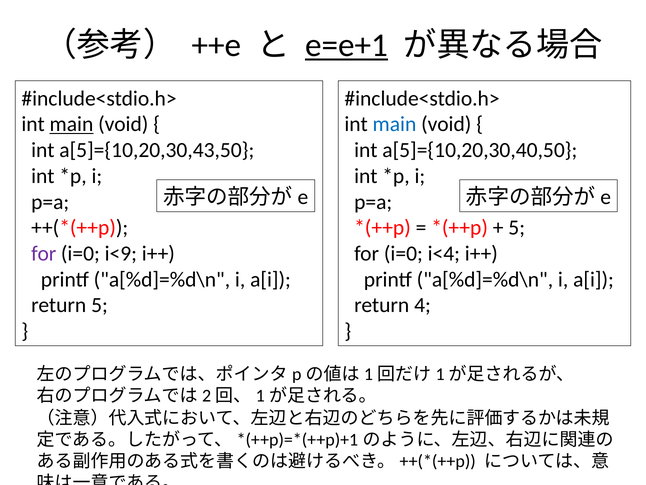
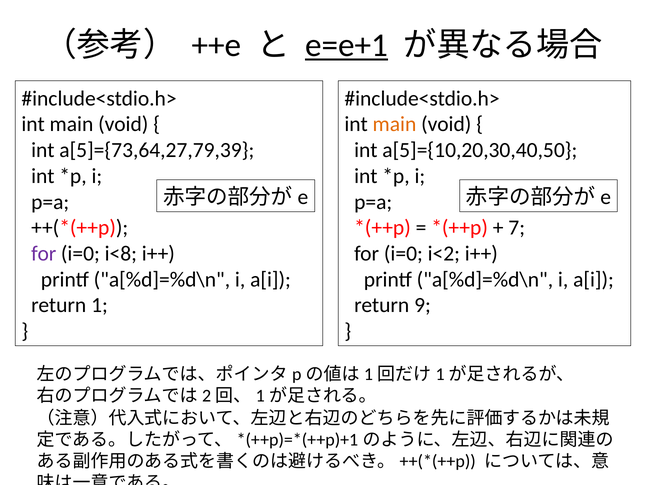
main underline: present -> none (71, 124)
main colour: blue -> orange (394, 124)
a[5]={10,20,30,43,50: a[5]={10,20,30,43,50 -> a[5]={73,64,27,79,39 (157, 150)
5: 5 -> 7 (517, 228)
i<9: i<9 -> i<8 (121, 253)
i<4: i<4 -> i<2 (444, 253)
return 5: 5 -> 1 (99, 305)
4: 4 -> 9 (422, 305)
